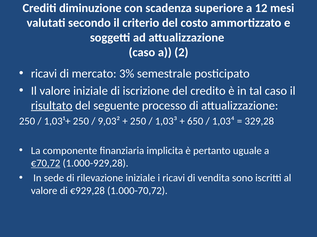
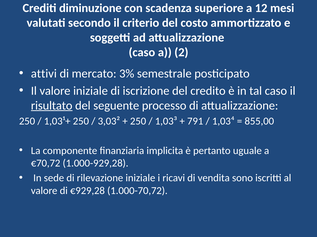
ricavi: ricavi -> attivi (44, 74)
9,03²: 9,03² -> 3,03² (109, 122)
650: 650 -> 791 (195, 122)
329,28: 329,28 -> 855,00 (259, 122)
€70,72 underline: present -> none (46, 164)
